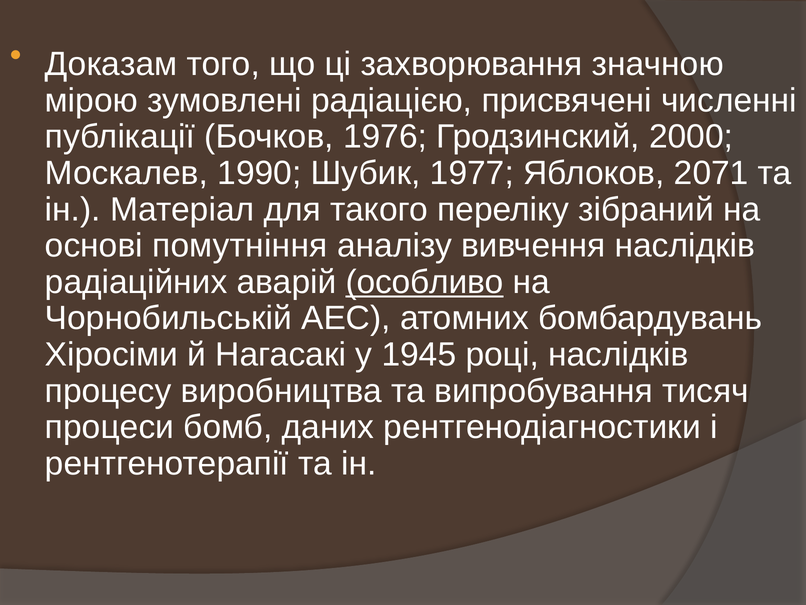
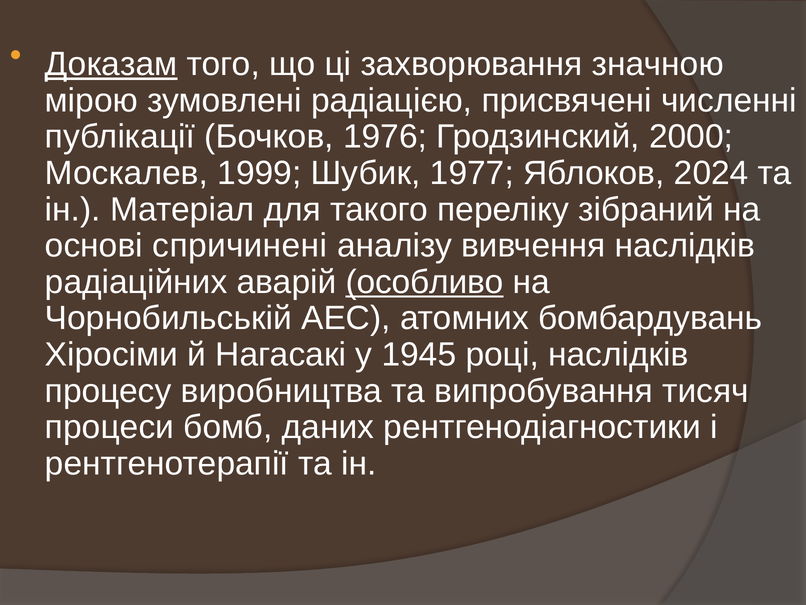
Доказам underline: none -> present (111, 64)
1990: 1990 -> 1999 (259, 173)
2071: 2071 -> 2024 (711, 173)
помутніння: помутніння -> спричинені (240, 246)
